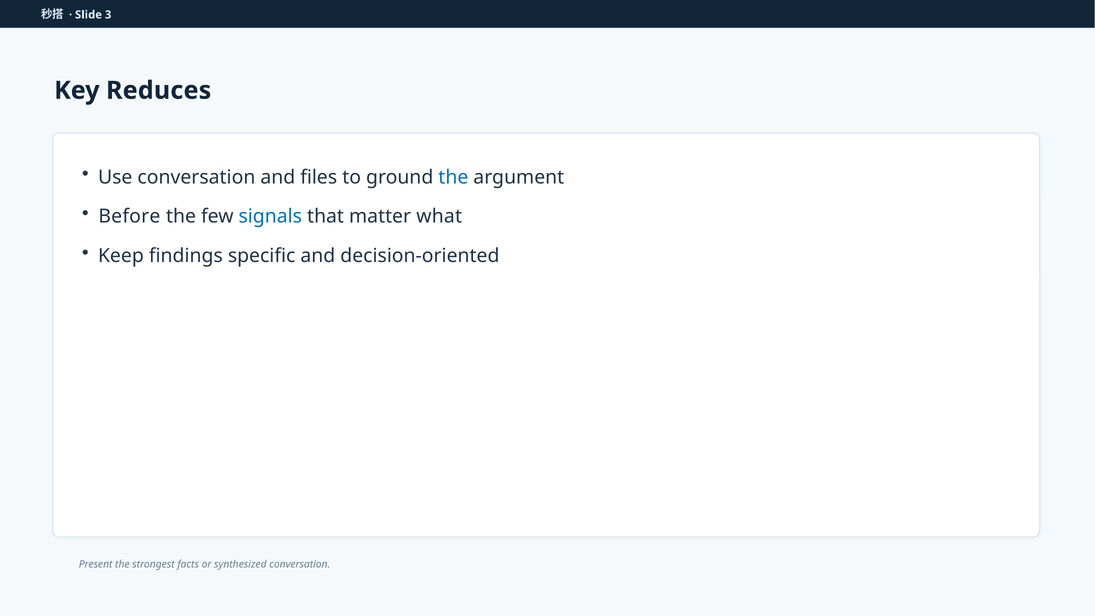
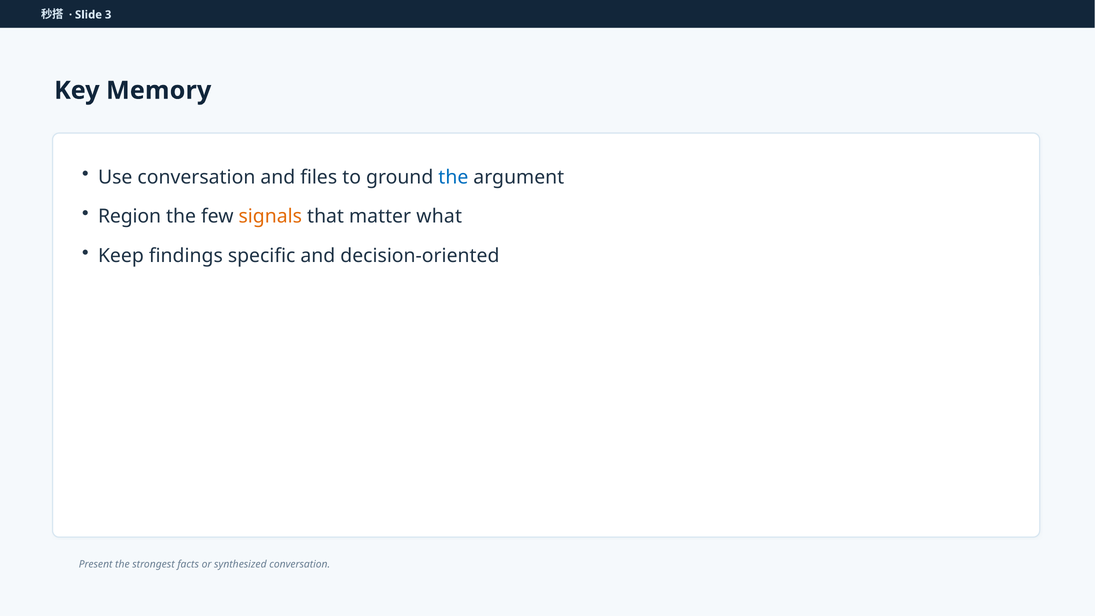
Reduces: Reduces -> Memory (159, 90)
Before: Before -> Region (130, 216)
signals colour: blue -> orange (270, 216)
